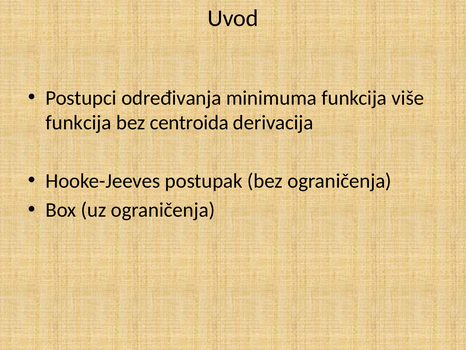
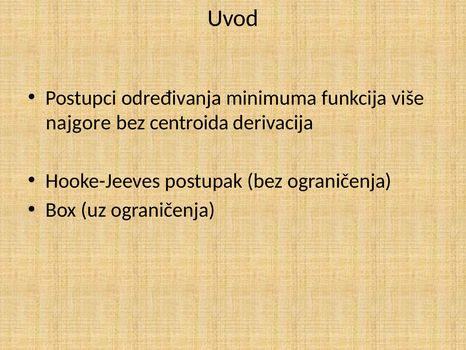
funkcija: funkcija -> najgore (78, 123)
